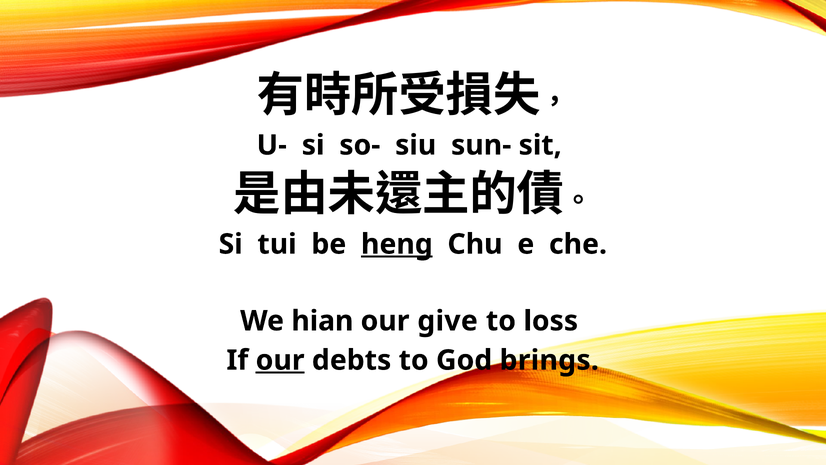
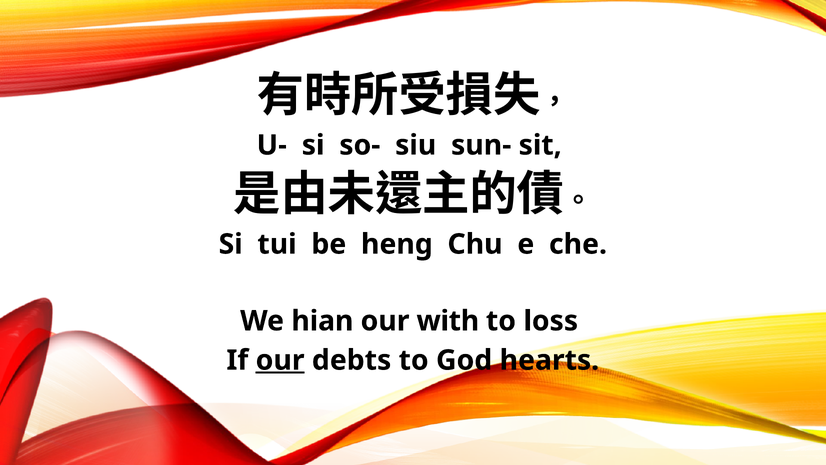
heng underline: present -> none (397, 244)
give: give -> with (448, 321)
brings: brings -> hearts (549, 360)
